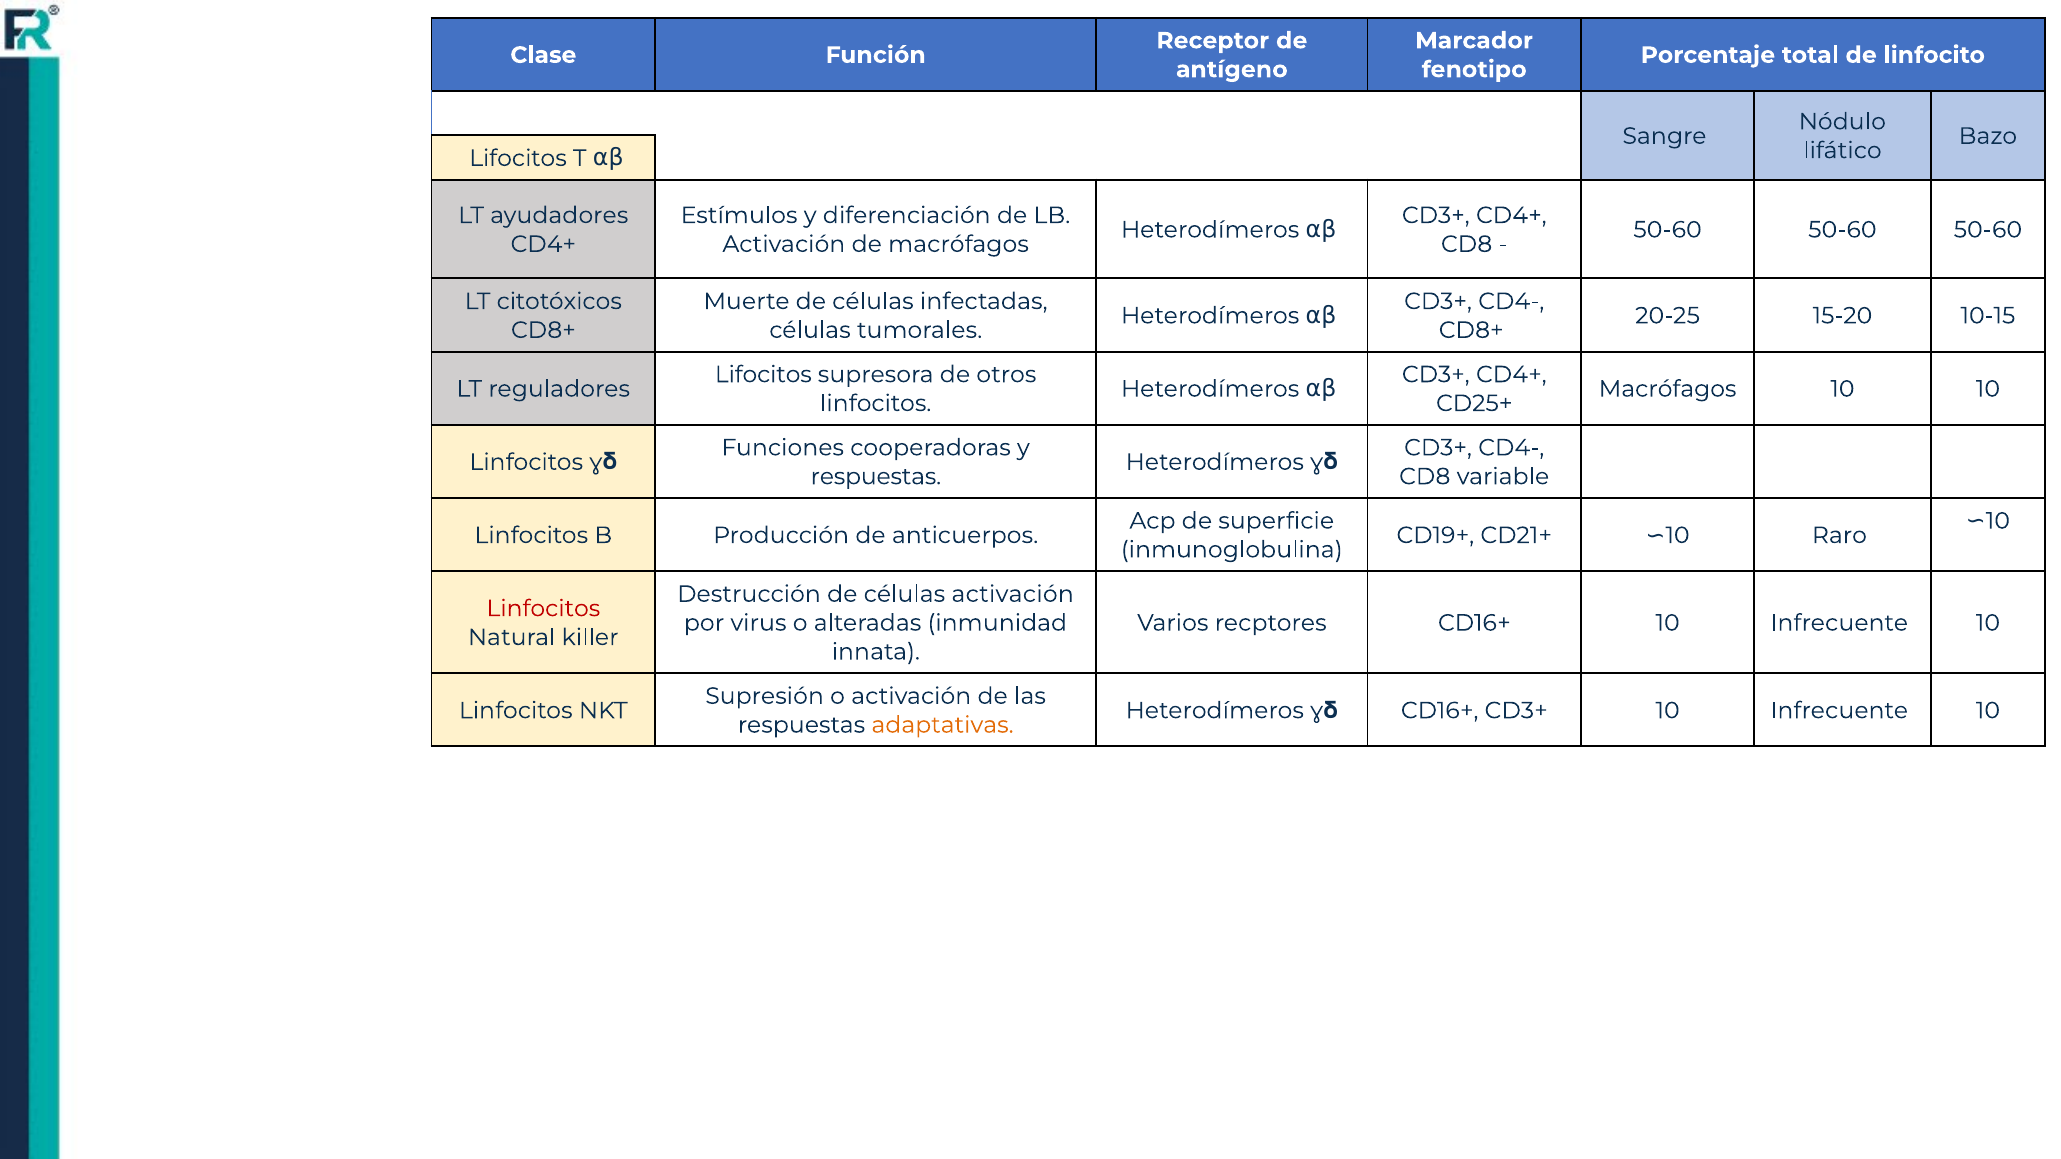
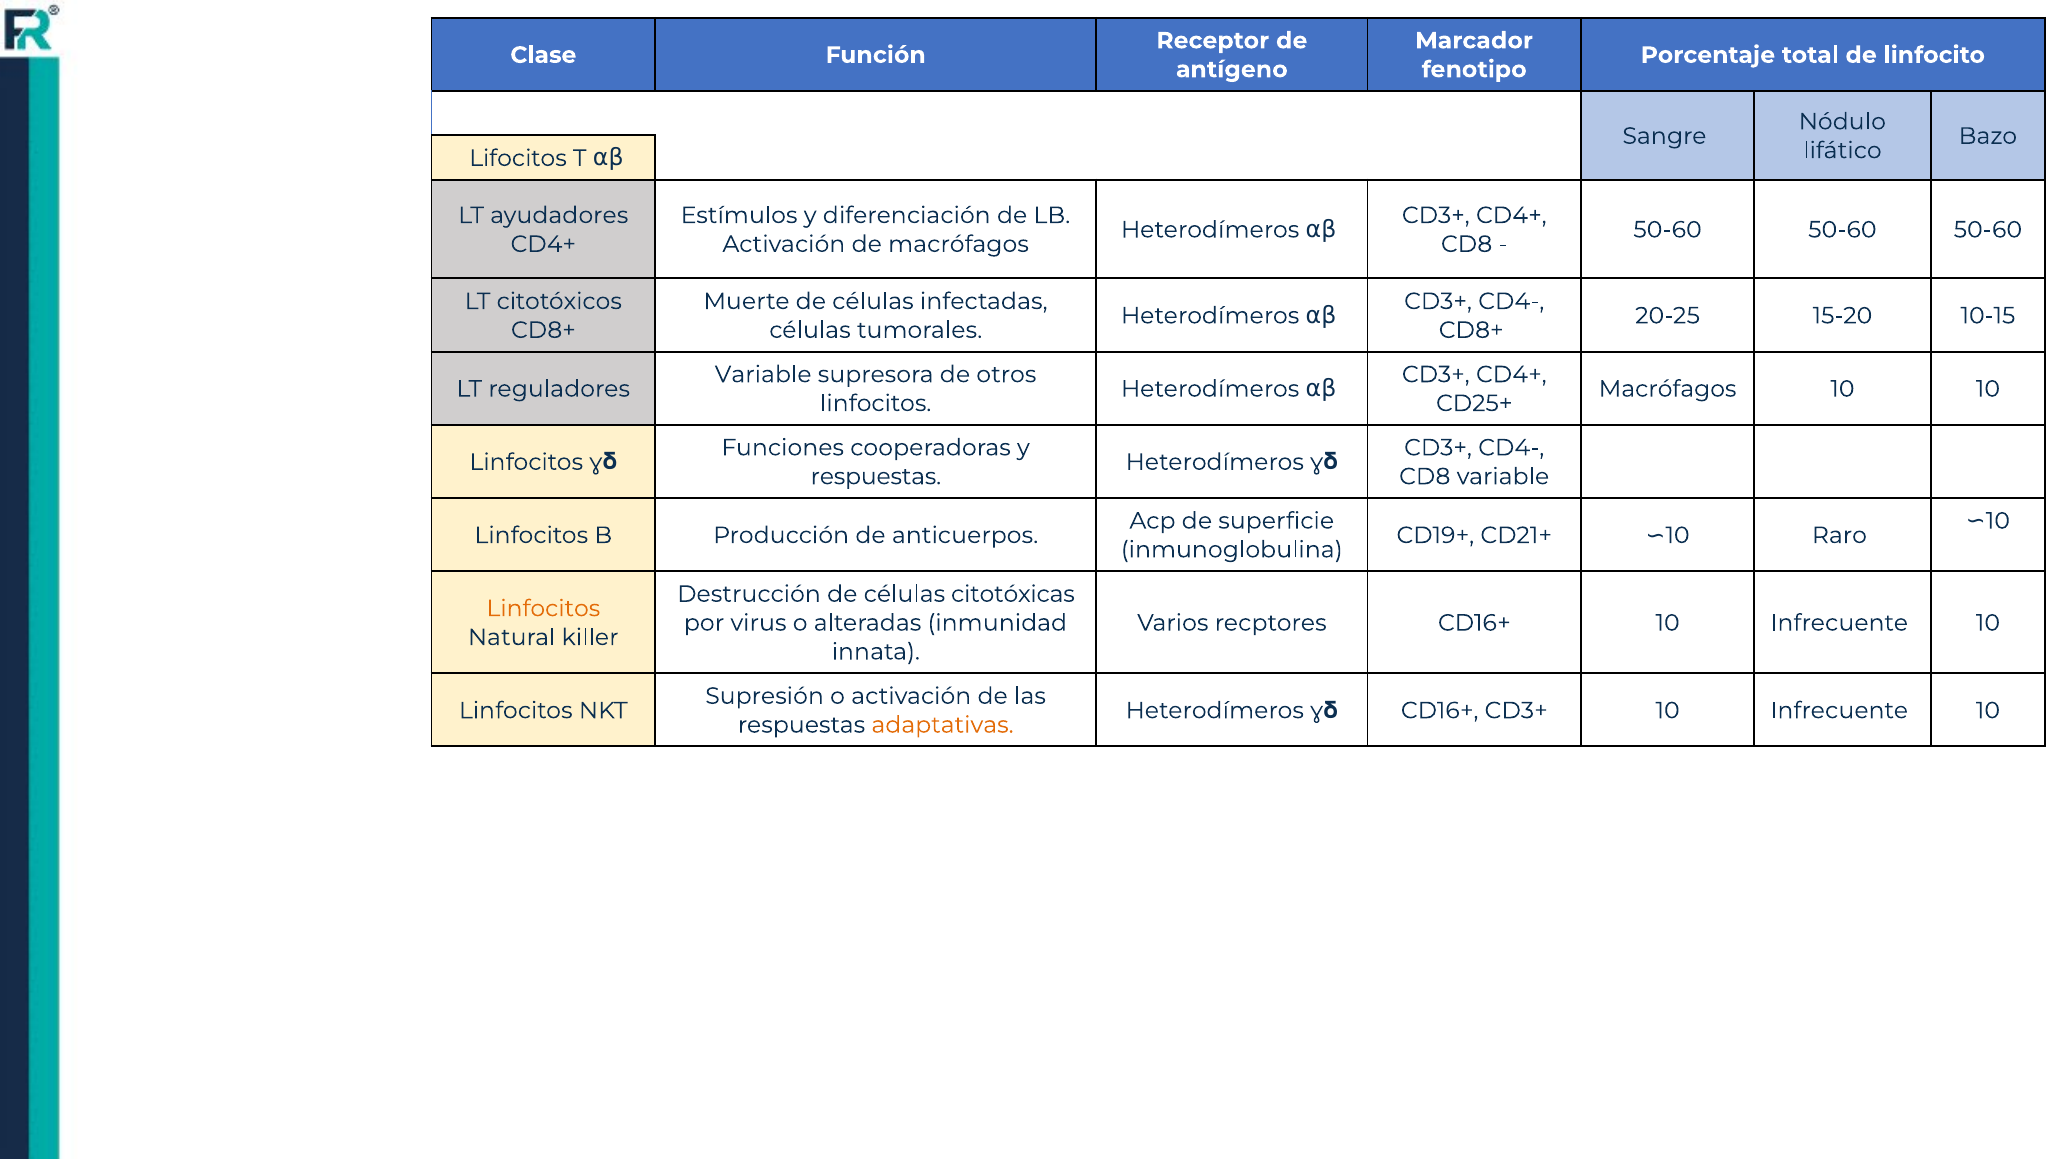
Lifocitos: Lifocitos -> Variable (763, 375)
células activación: activación -> citotóxicas (1013, 594)
Linfocitos colour: red -> orange (543, 609)
